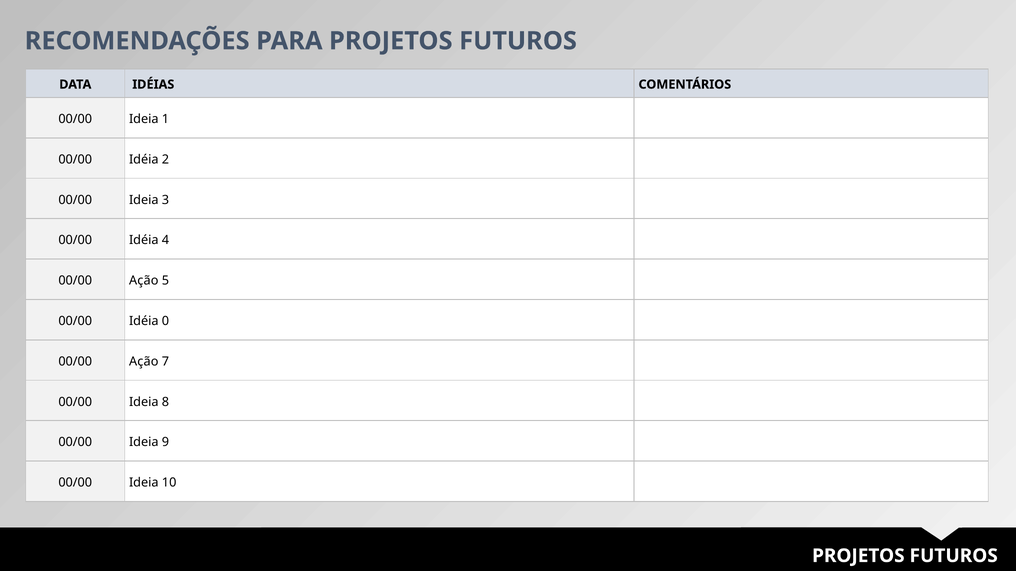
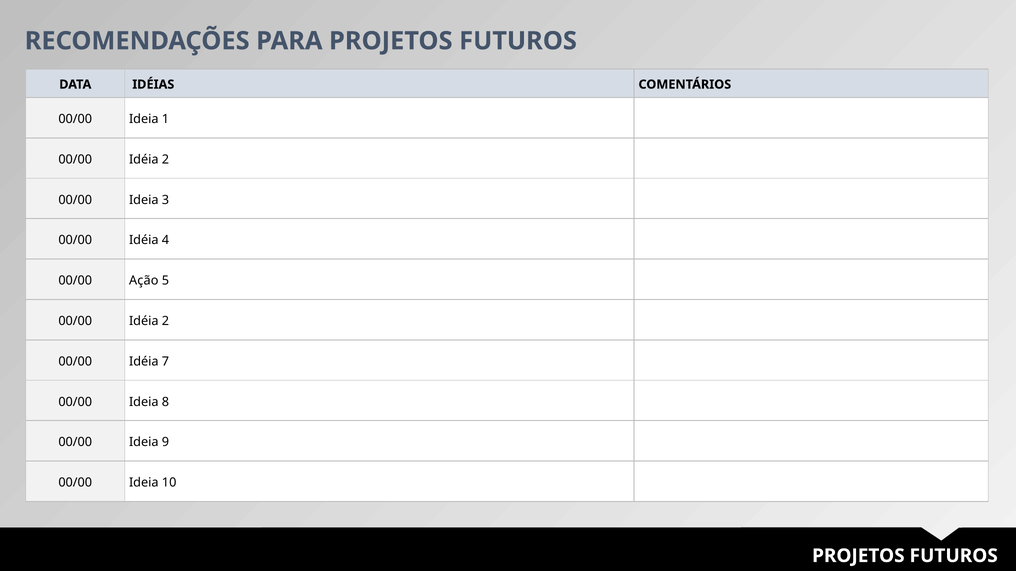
0: 0 -> 2 (166, 321)
Ação: Ação -> Idéia (144, 362)
